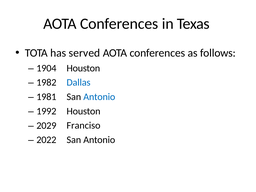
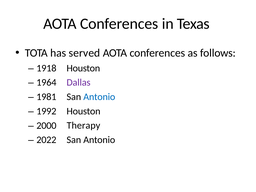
1904: 1904 -> 1918 (46, 68)
1982: 1982 -> 1964 (46, 82)
Dallas colour: blue -> purple (79, 82)
2029: 2029 -> 2000 (46, 126)
Franciso: Franciso -> Therapy (83, 126)
